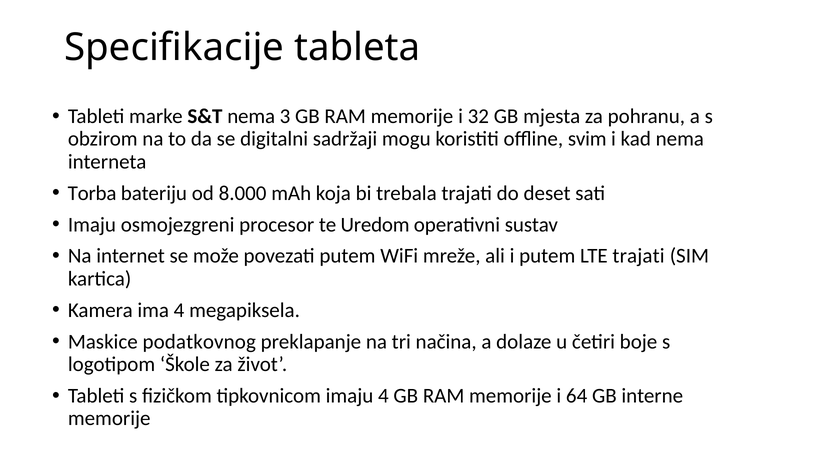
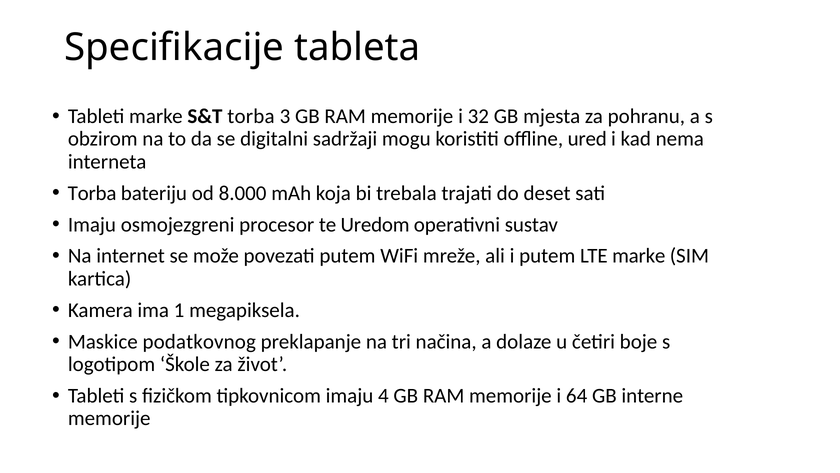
S&T nema: nema -> torba (251, 116)
svim: svim -> ured (587, 139)
LTE trajati: trajati -> marke (639, 256)
ima 4: 4 -> 1 (179, 310)
